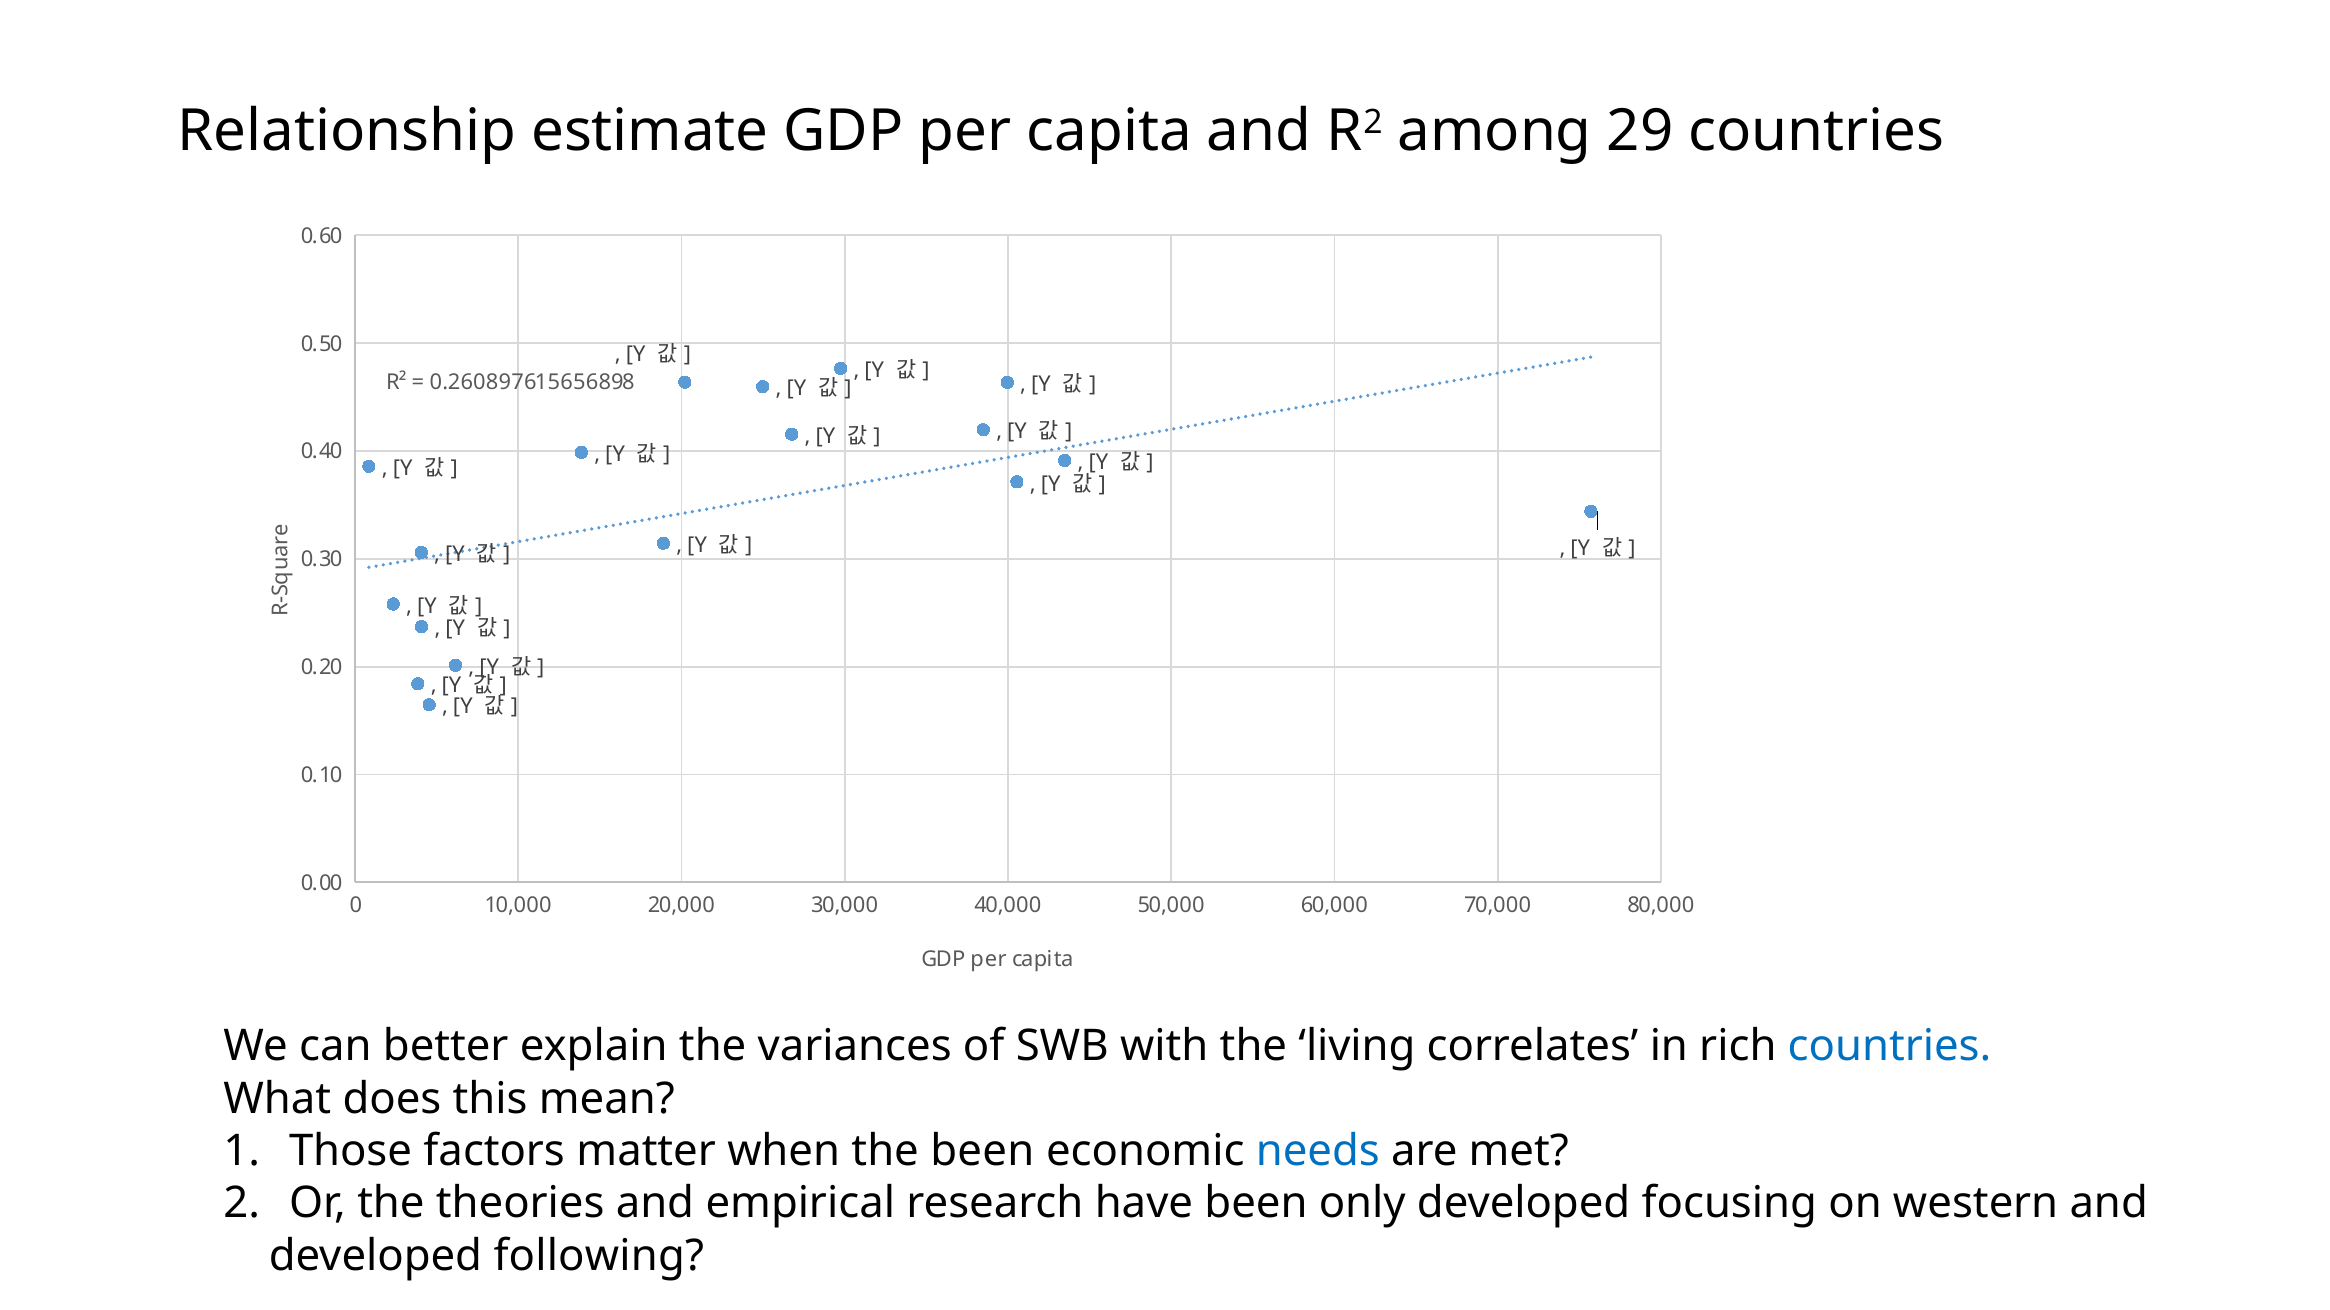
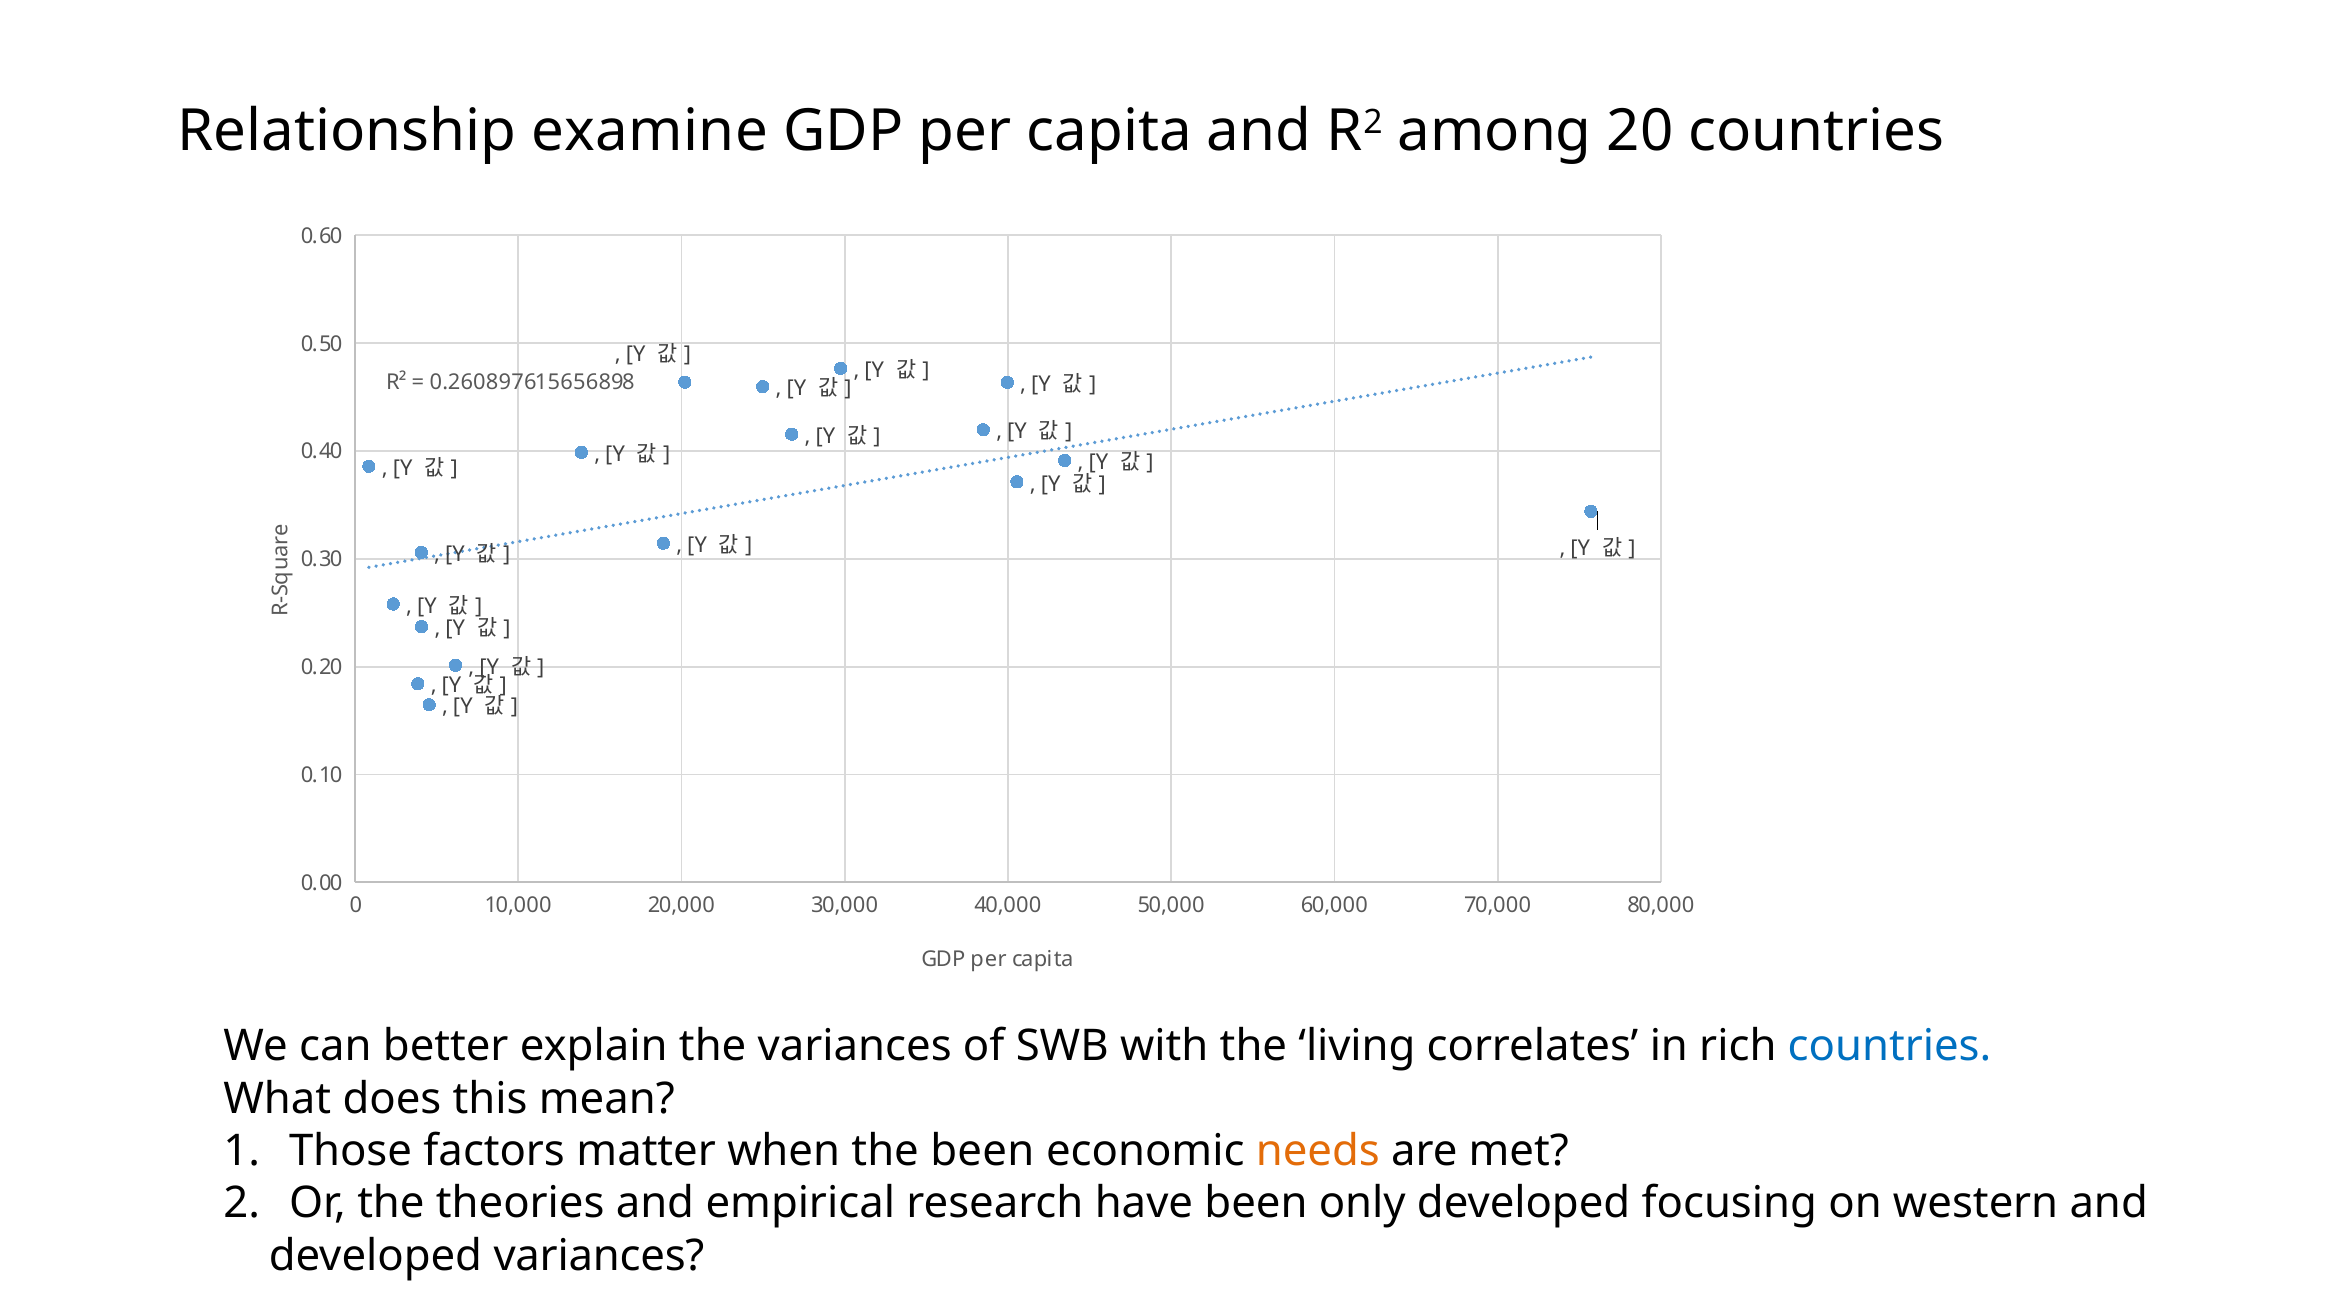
estimate: estimate -> examine (650, 132)
29: 29 -> 20 (1640, 132)
needs colour: blue -> orange (1318, 1152)
developed following: following -> variances (599, 1256)
